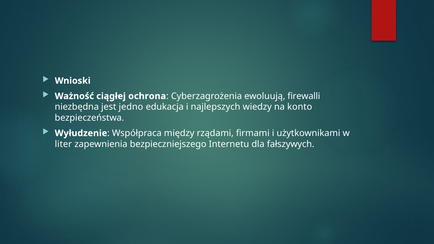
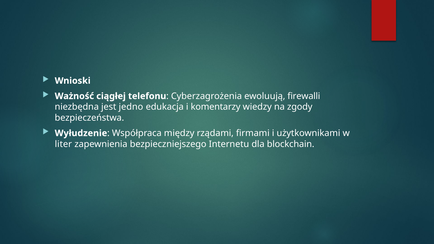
ochrona: ochrona -> telefonu (147, 96)
najlepszych: najlepszych -> komentarzy (216, 107)
konto: konto -> zgody (300, 107)
fałszywych: fałszywych -> blockchain (291, 144)
